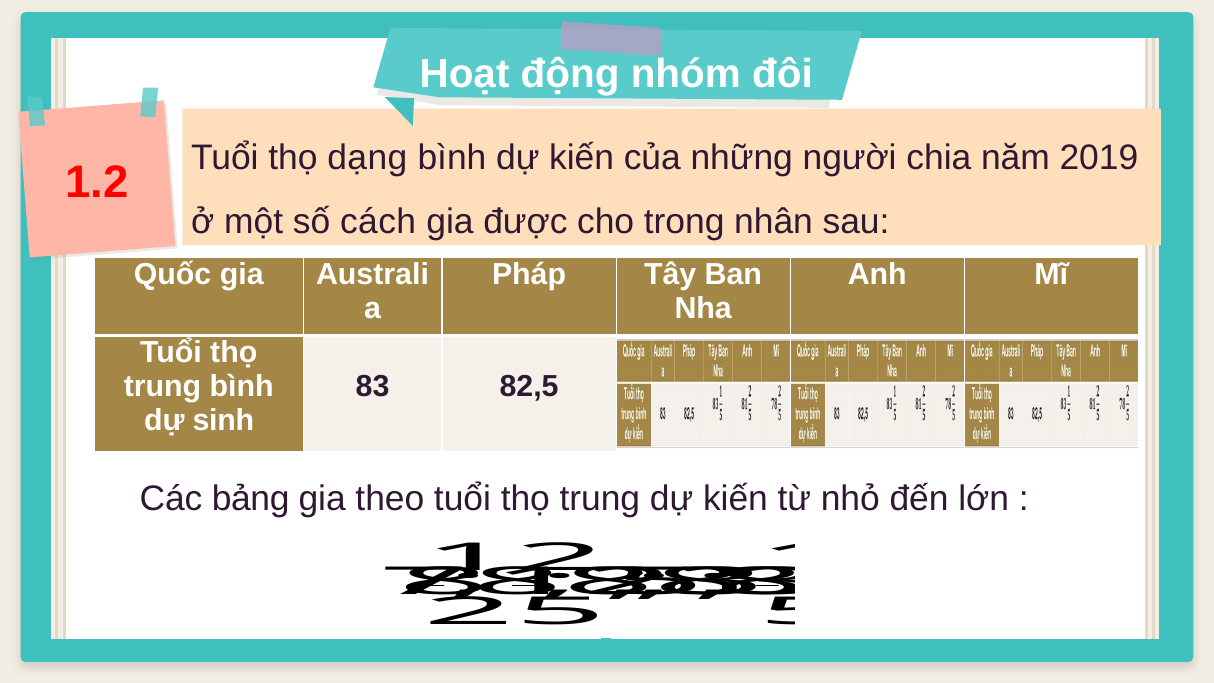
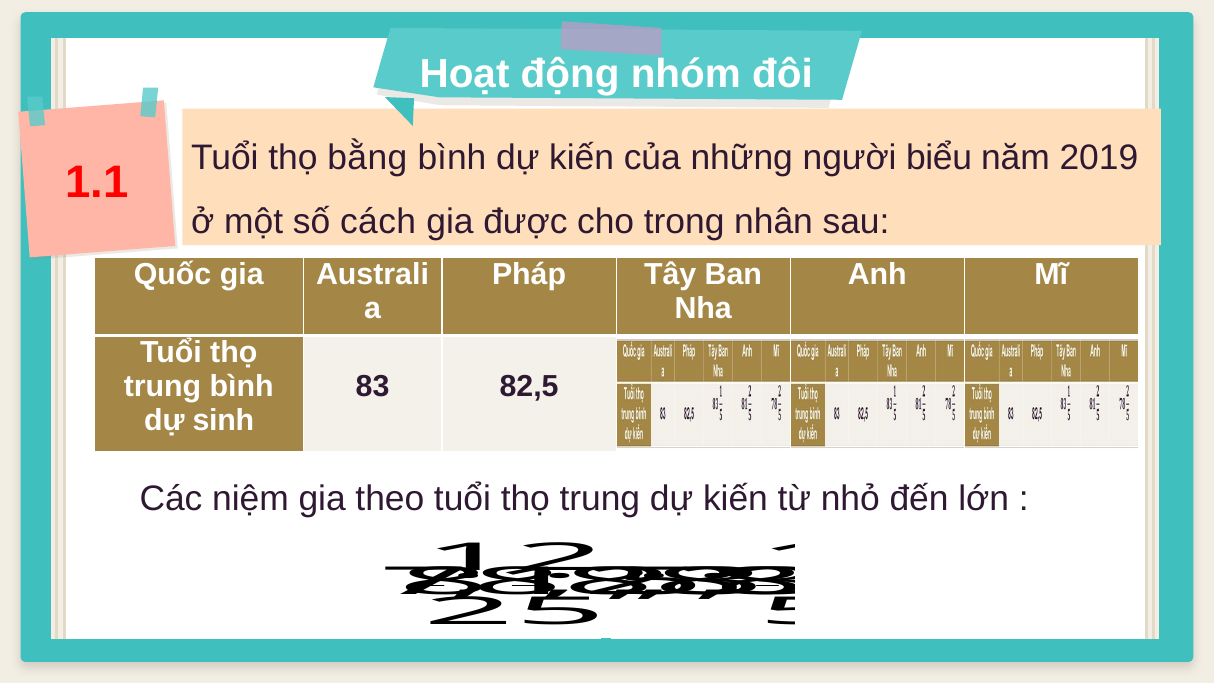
dạng: dạng -> bằng (367, 158)
chia: chia -> biểu (939, 158)
1.2: 1.2 -> 1.1 (97, 182)
bảng: bảng -> niệm (250, 499)
